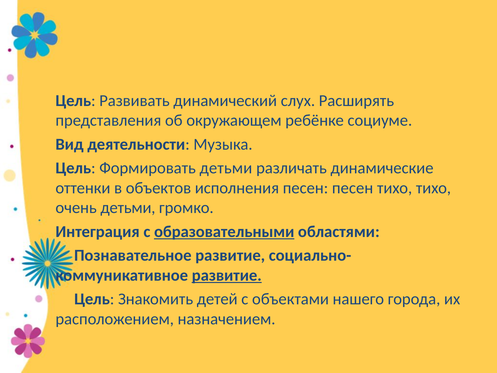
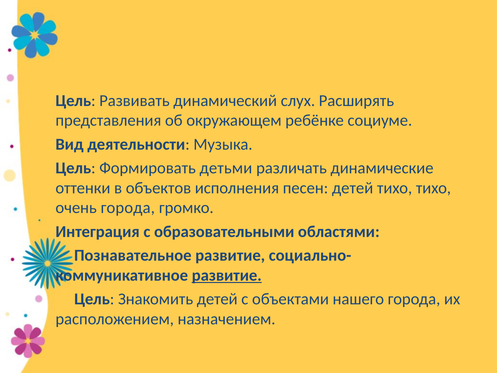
песен песен: песен -> детей (353, 188)
очень детьми: детьми -> города (128, 208)
образовательными underline: present -> none (224, 231)
